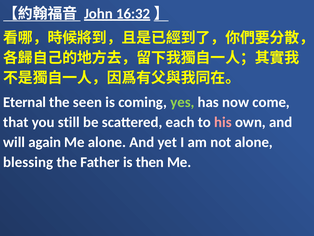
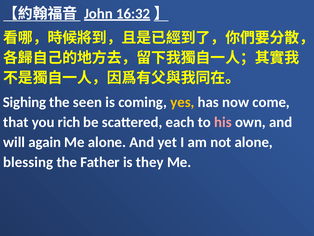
Eternal: Eternal -> Sighing (25, 102)
yes colour: light green -> yellow (182, 102)
still: still -> rich (69, 122)
then: then -> they (150, 162)
